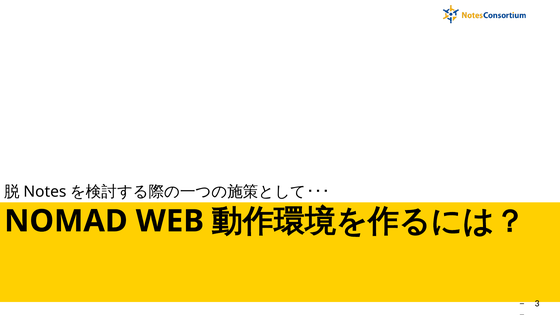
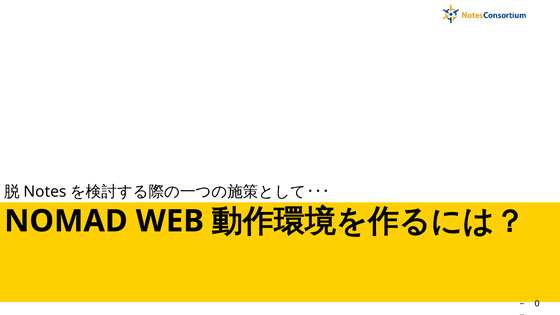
3: 3 -> 0 (537, 303)
